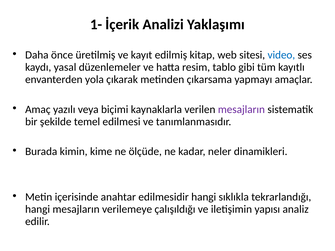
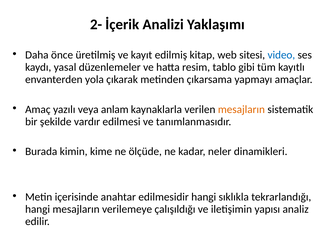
1-: 1- -> 2- (96, 24)
biçimi: biçimi -> anlam (115, 110)
mesajların colour: purple -> orange (241, 110)
temel: temel -> vardır (87, 122)
